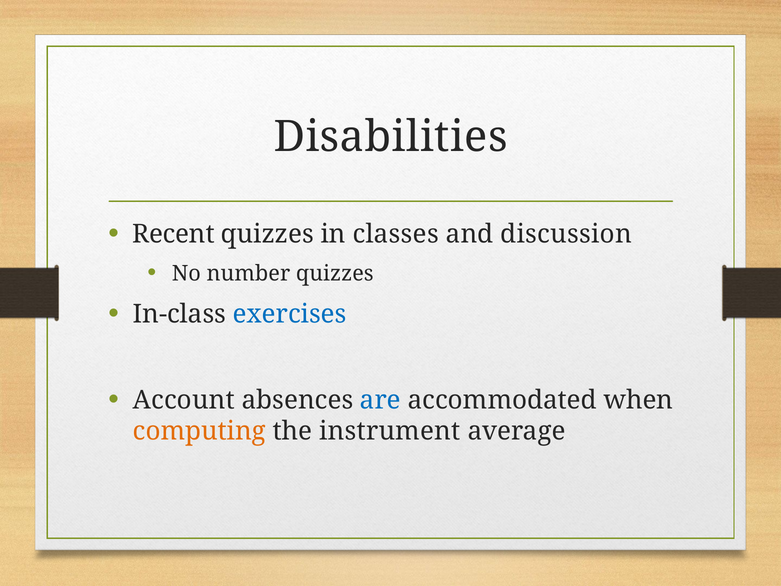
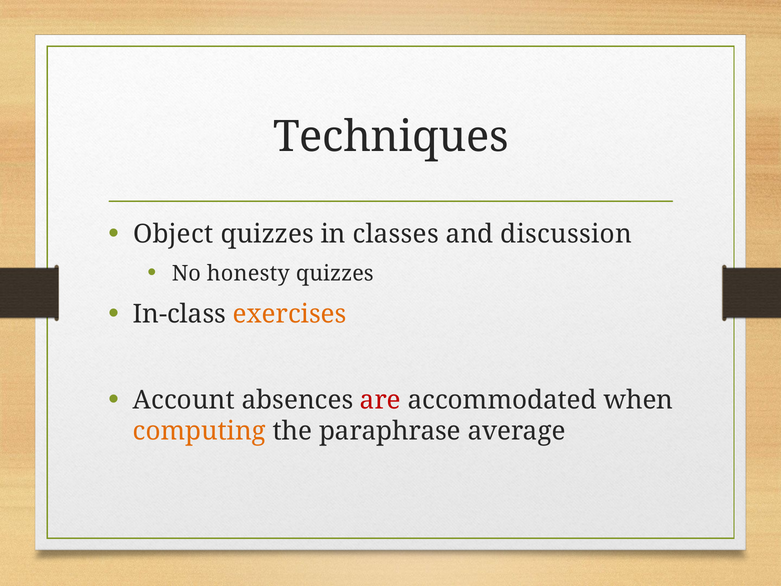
Disabilities: Disabilities -> Techniques (391, 137)
Recent: Recent -> Object (173, 234)
number: number -> honesty (248, 273)
exercises colour: blue -> orange (290, 314)
are colour: blue -> red (380, 400)
instrument: instrument -> paraphrase (390, 431)
